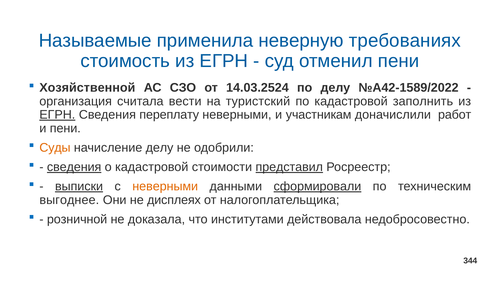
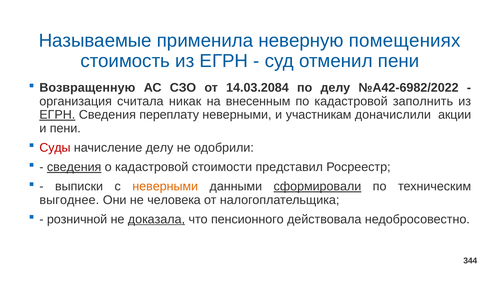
требованиях: требованиях -> помещениях (405, 41)
Хозяйственной: Хозяйственной -> Возвращенную (87, 88)
14.03.2524: 14.03.2524 -> 14.03.2084 (257, 88)
№А42-1589/2022: №А42-1589/2022 -> №А42-6982/2022 (409, 88)
вести: вести -> никак (185, 101)
туристский: туристский -> внесенным (258, 101)
работ: работ -> акции (455, 115)
Суды colour: orange -> red (55, 148)
представил underline: present -> none (289, 167)
выписки underline: present -> none (79, 187)
дисплеях: дисплеях -> человека (174, 200)
доказала underline: none -> present (156, 220)
институтами: институтами -> пенсионного (247, 220)
